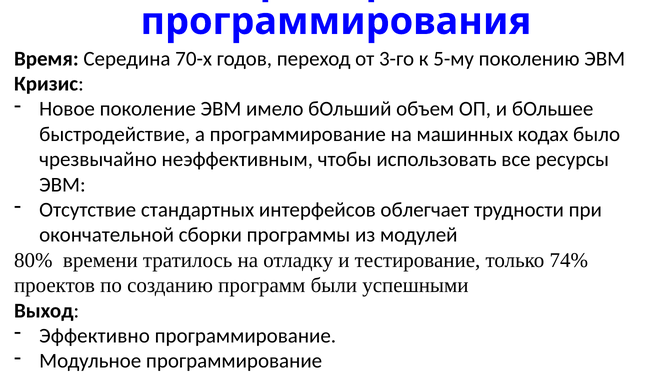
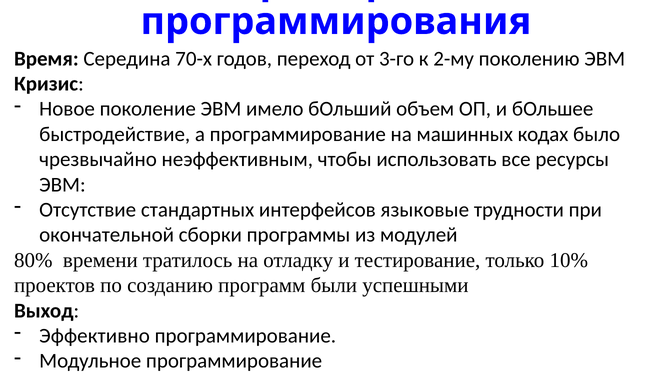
5-му: 5-му -> 2-му (454, 59)
облегчает: облегчает -> языковые (425, 210)
74%: 74% -> 10% (569, 260)
